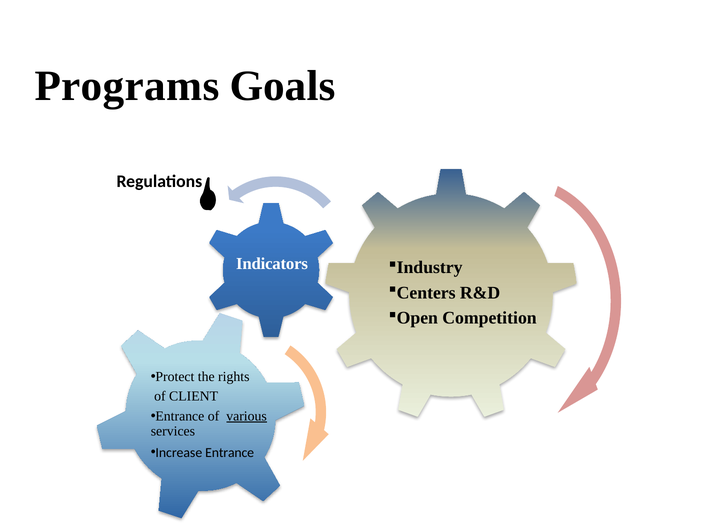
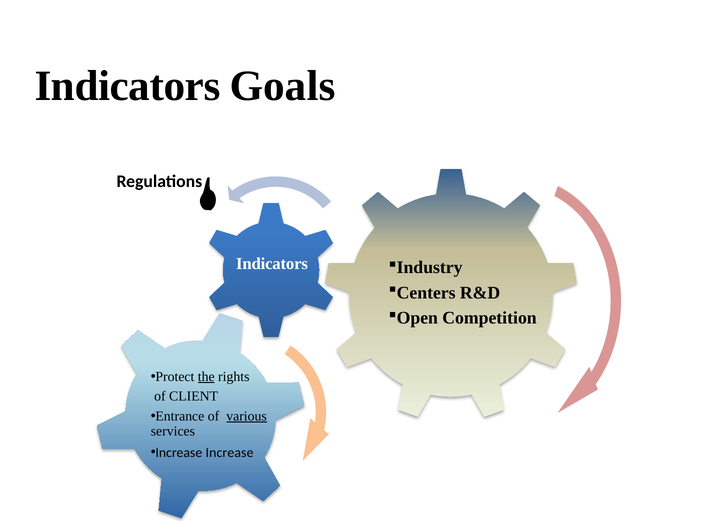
Programs: Programs -> Indicators (127, 86)
the underline: none -> present (206, 377)
Increase Entrance: Entrance -> Increase (230, 453)
